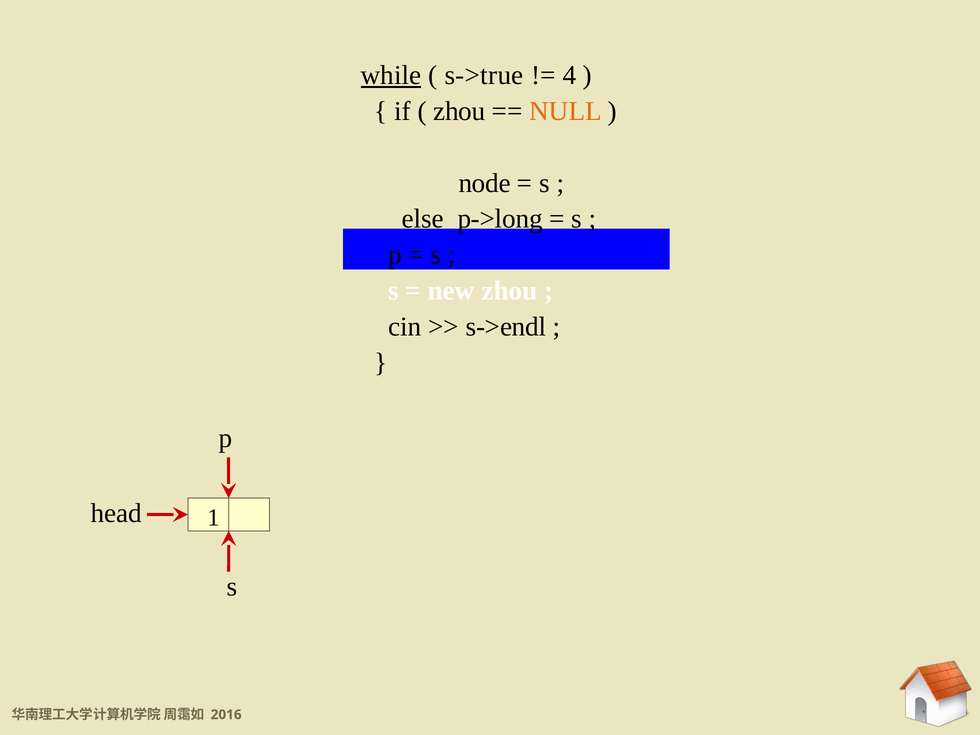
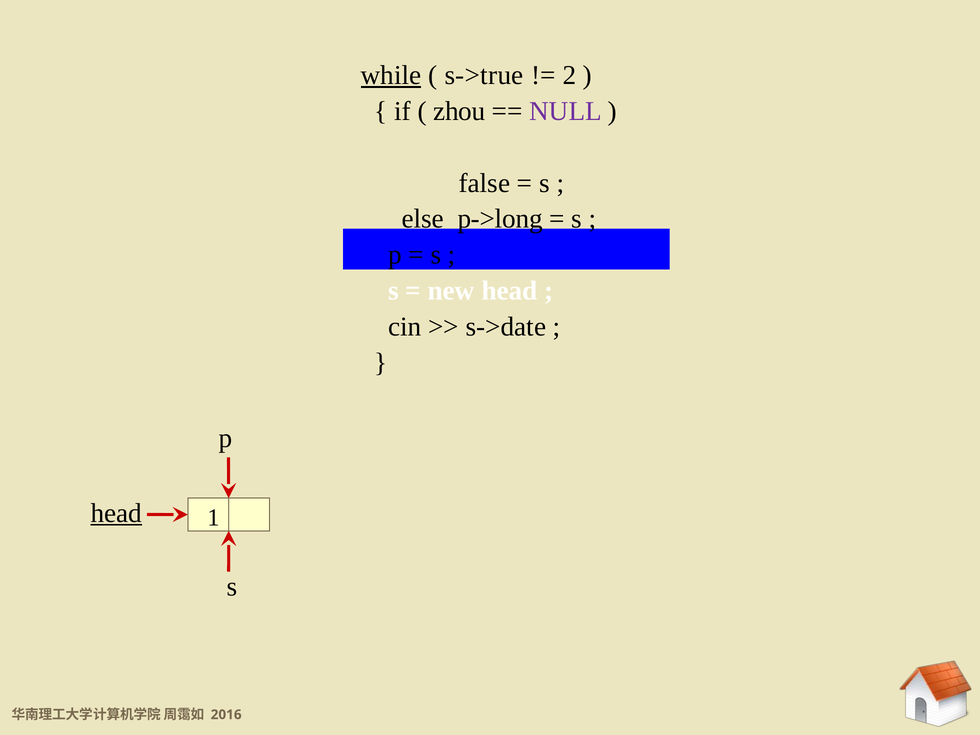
4: 4 -> 2 (569, 75)
NULL colour: orange -> purple (566, 111)
node: node -> false (484, 183)
new zhou: zhou -> head (510, 291)
s->endl: s->endl -> s->date (506, 327)
head underline: none -> present (116, 513)
